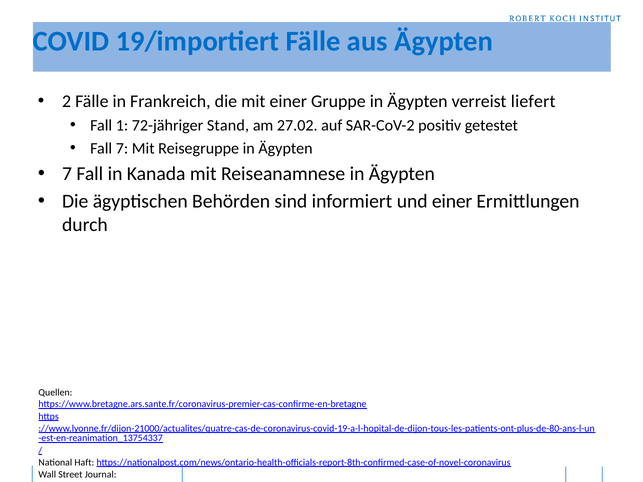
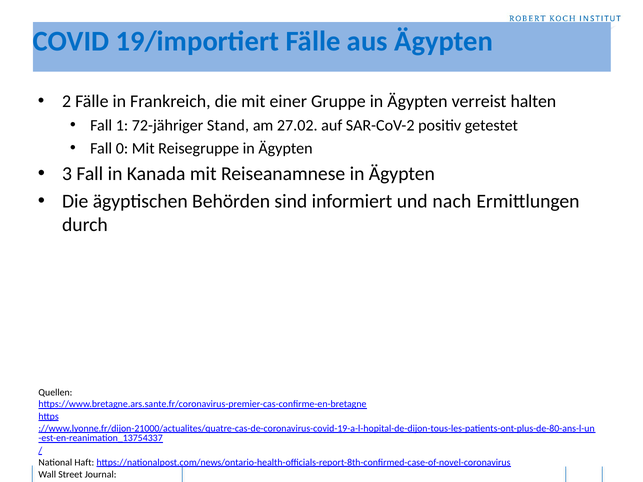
liefert: liefert -> halten (533, 101)
Fall 7: 7 -> 0 (122, 148)
7: 7 -> 3 (67, 174)
und einer: einer -> nach (452, 201)
